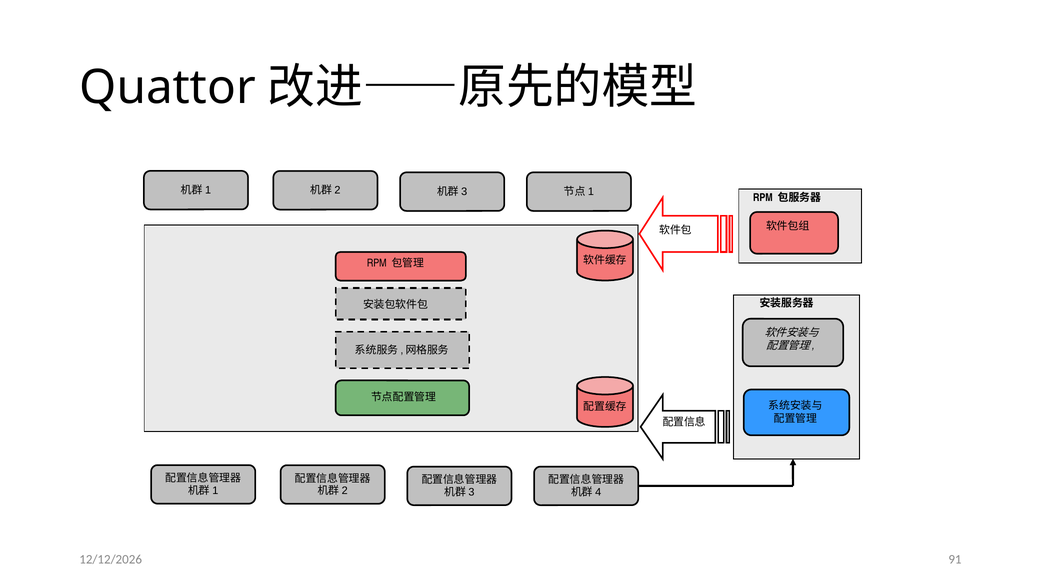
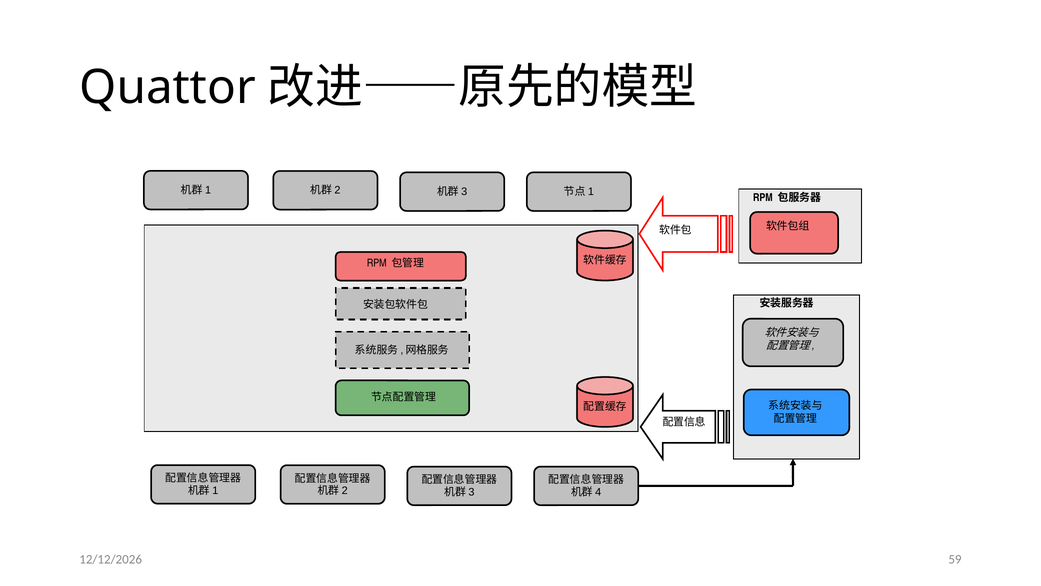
91: 91 -> 59 (955, 559)
